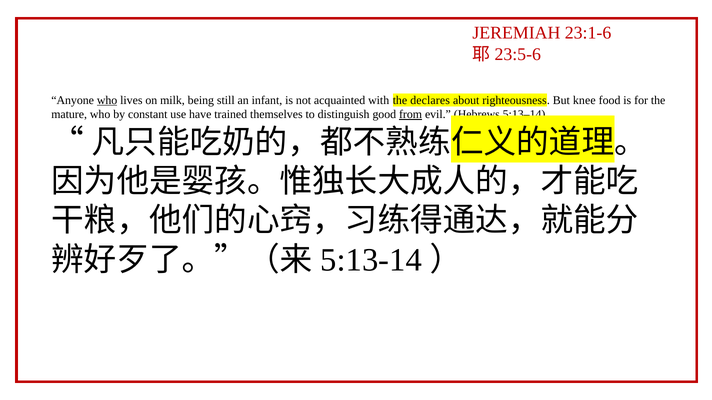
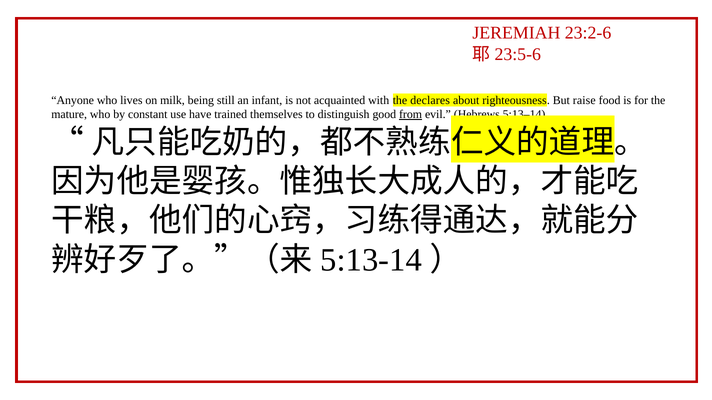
23:1-6: 23:1-6 -> 23:2-6 (588, 33)
who underline: present -> none (107, 100)
knee: knee -> raise (584, 100)
